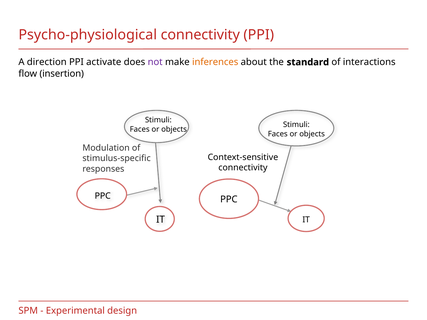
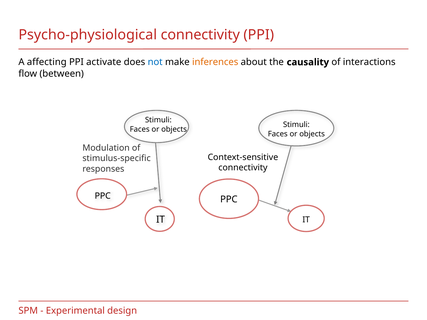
direction: direction -> affecting (47, 62)
not colour: purple -> blue (155, 62)
standard: standard -> causality (308, 62)
insertion: insertion -> between (62, 74)
